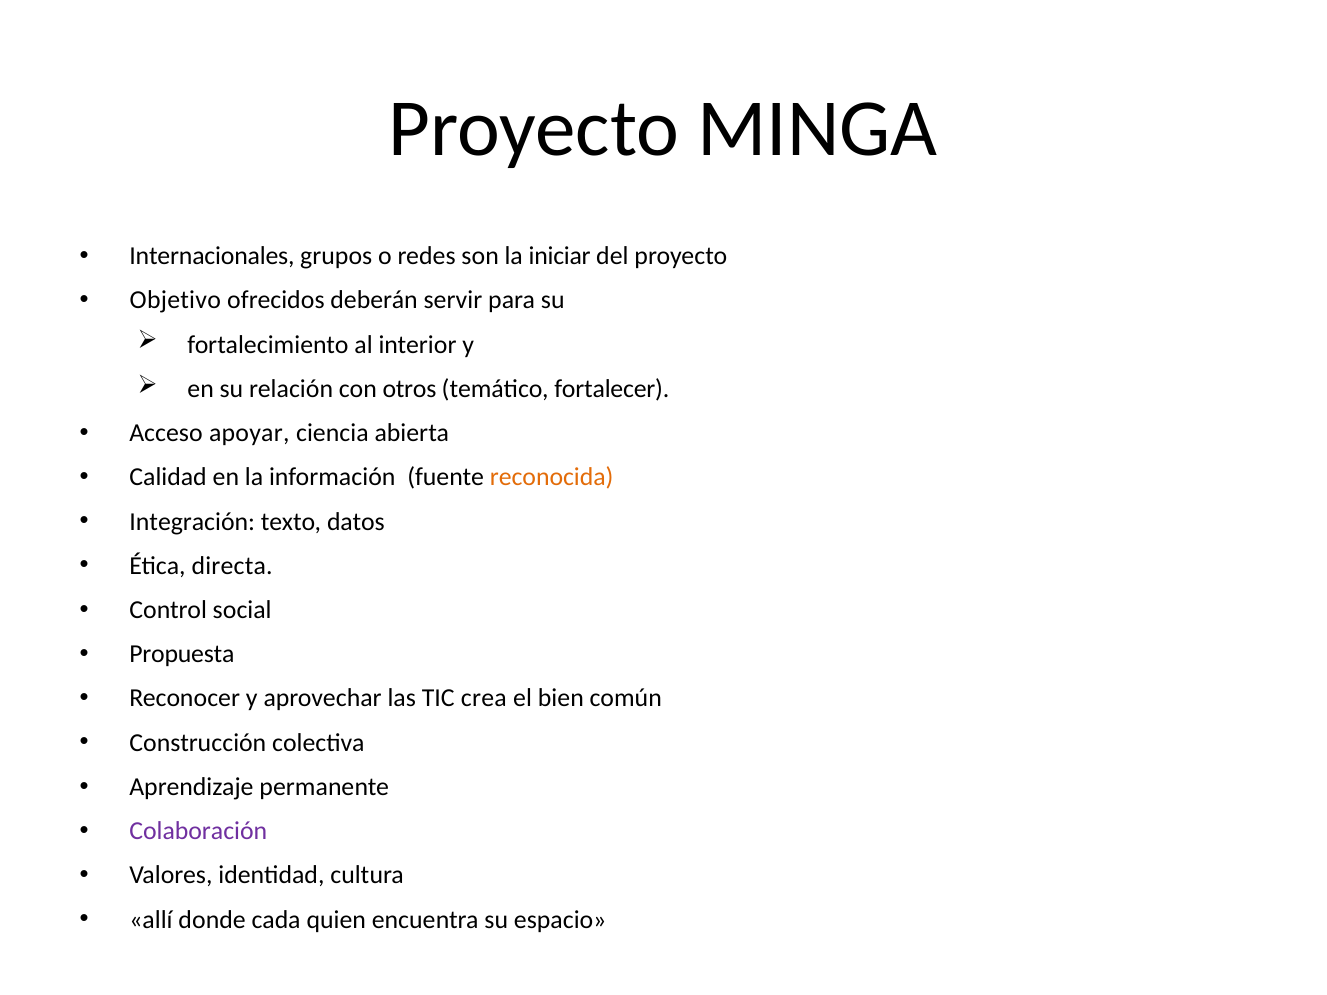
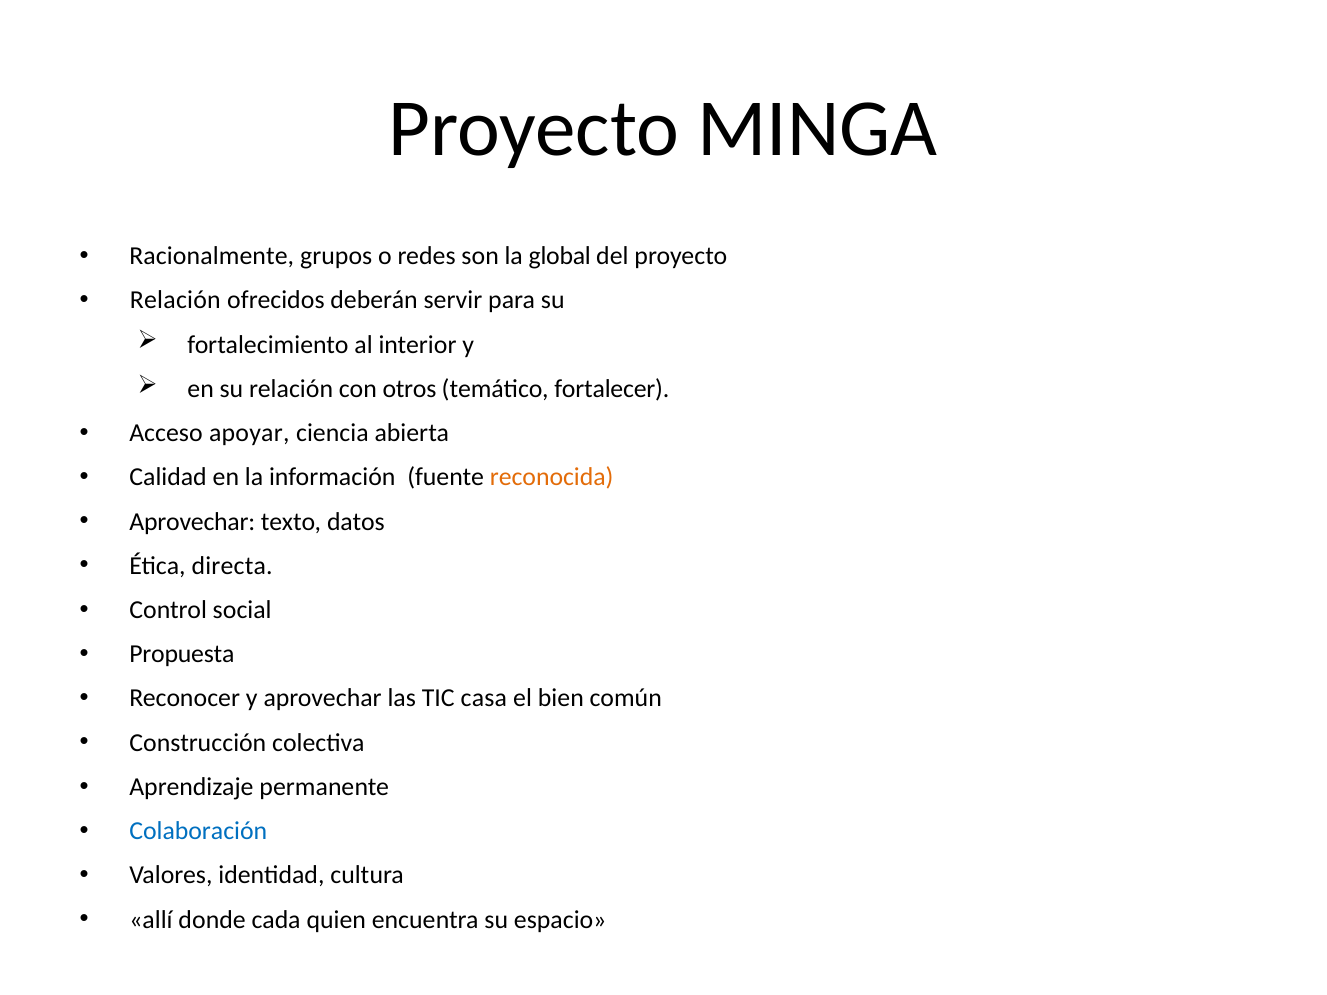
Internacionales: Internacionales -> Racionalmente (212, 256)
iniciar: iniciar -> global (560, 256)
Objetivo: Objetivo -> Relación (175, 300)
Integración: Integración -> Aprovechar (192, 522)
crea: crea -> casa (484, 699)
Colaboración colour: purple -> blue (198, 831)
